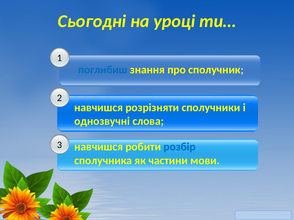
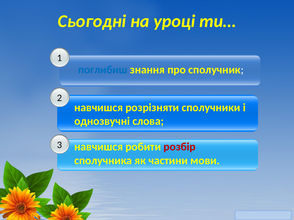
розбір colour: blue -> red (180, 147)
